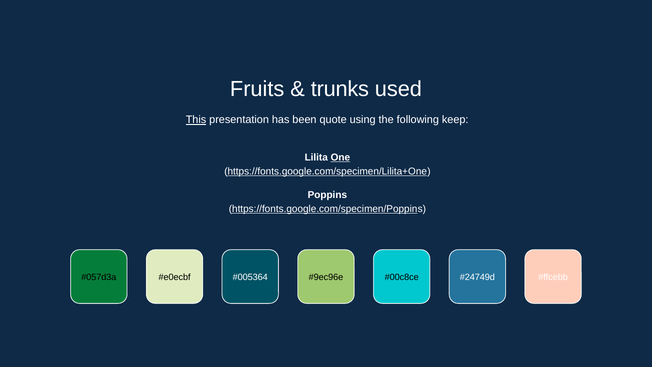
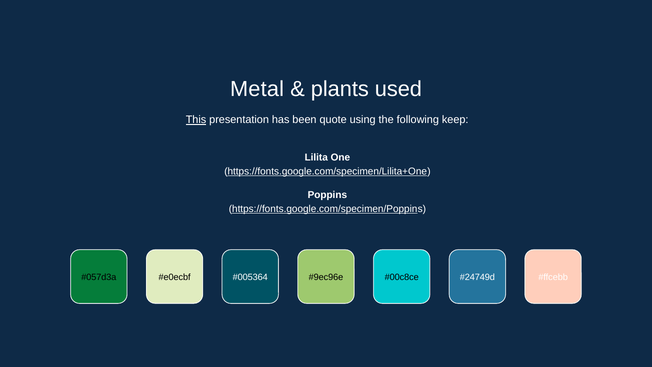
Fruits: Fruits -> Metal (257, 89)
trunks: trunks -> plants (340, 89)
One underline: present -> none (340, 158)
